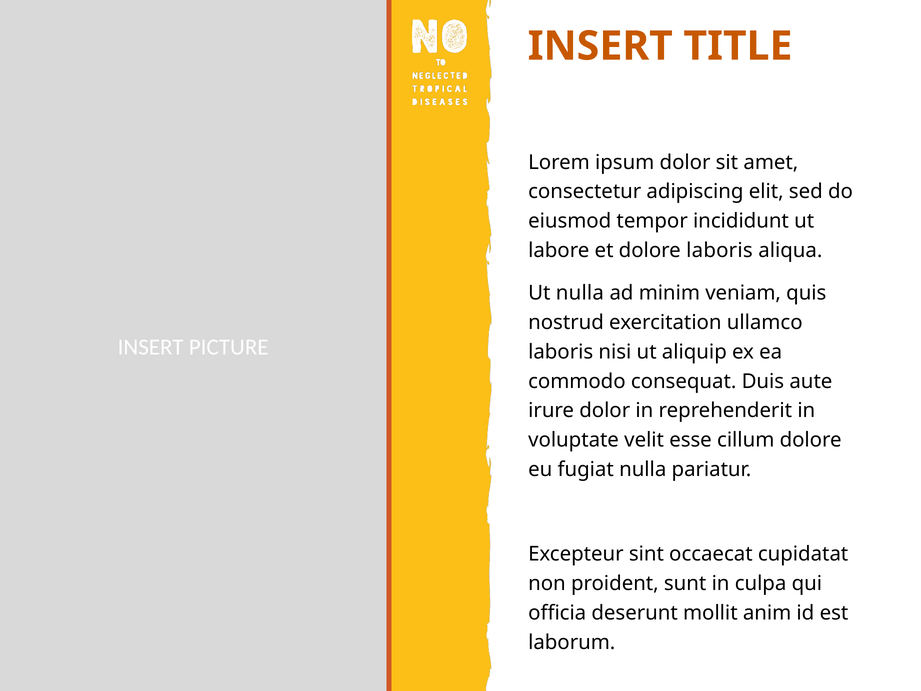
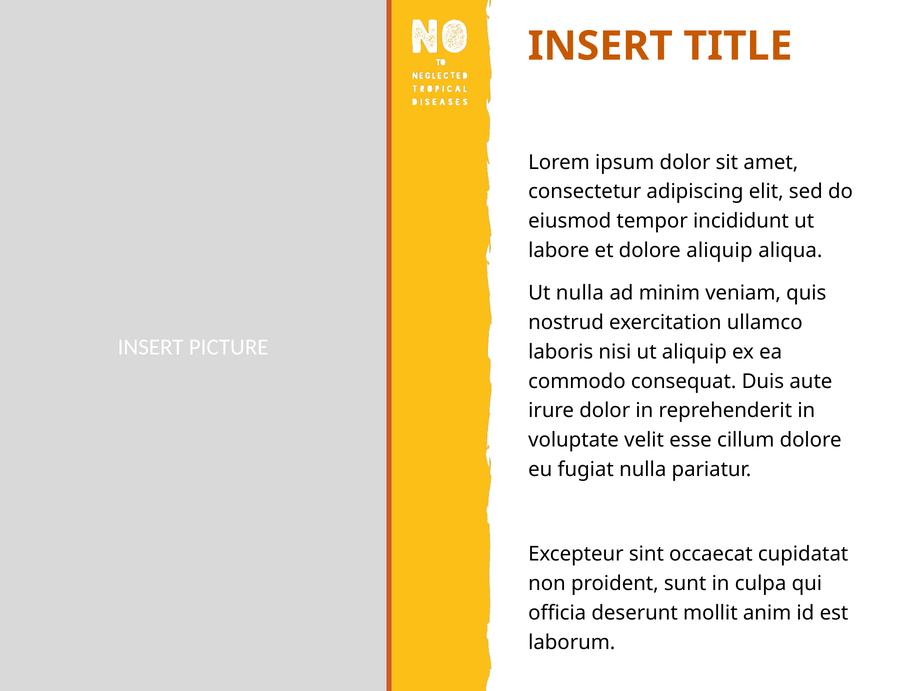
dolore laboris: laboris -> aliquip (719, 251)
